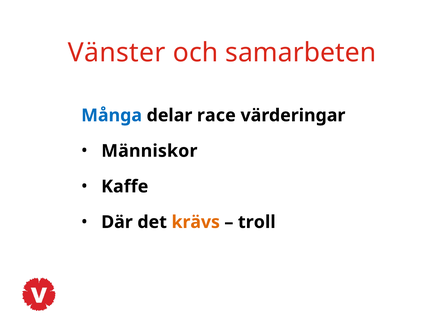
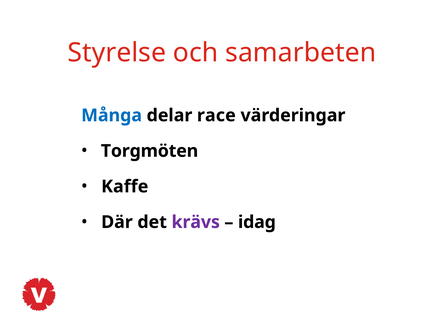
Vänster: Vänster -> Styrelse (117, 53)
Människor: Människor -> Torgmöten (150, 151)
krävs colour: orange -> purple (196, 222)
troll: troll -> idag (257, 222)
